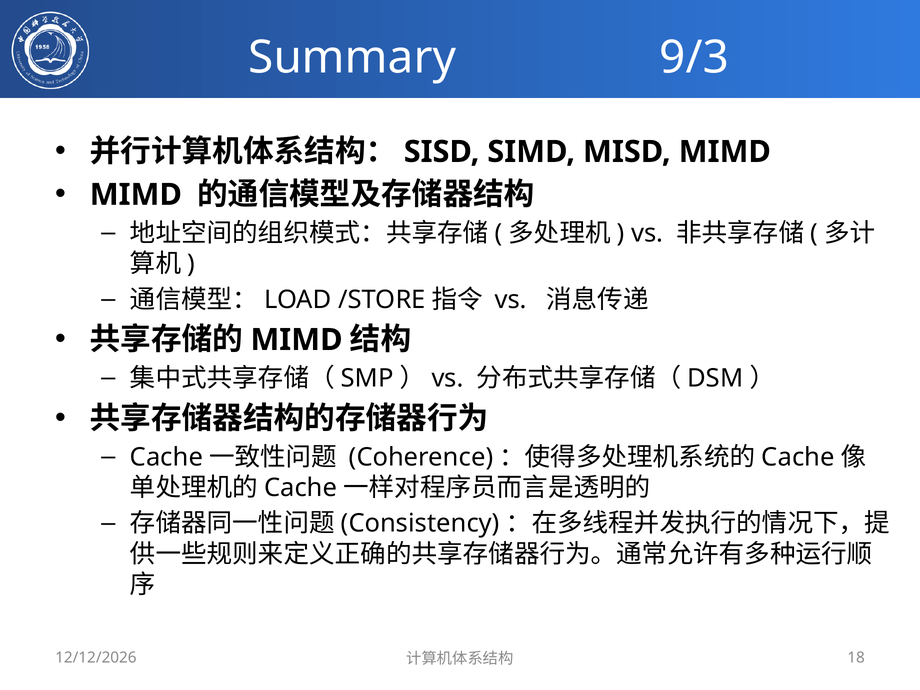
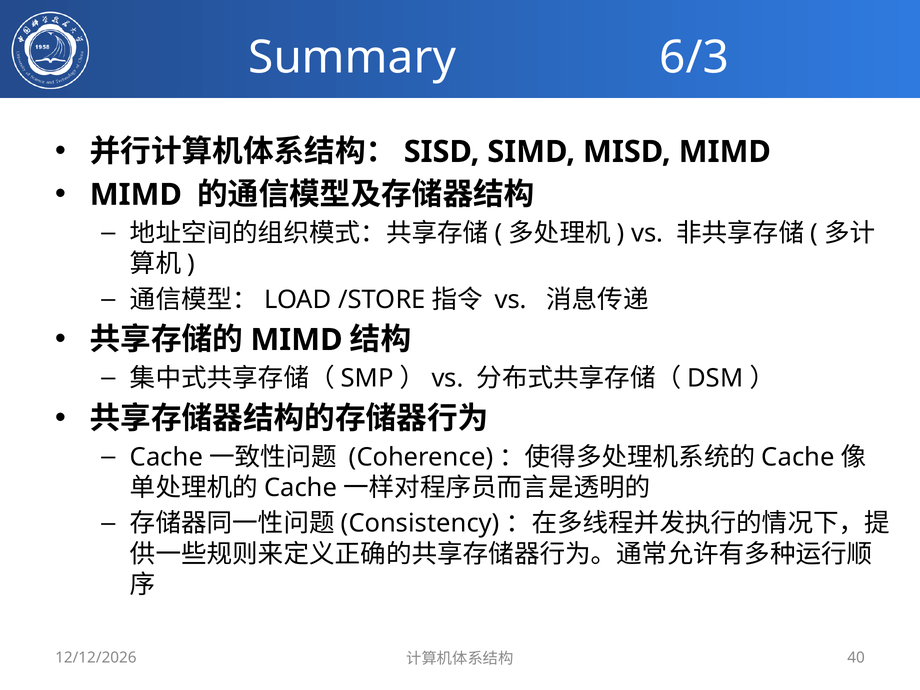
9/3: 9/3 -> 6/3 (694, 58)
18: 18 -> 40 (856, 658)
